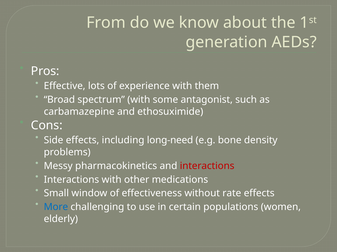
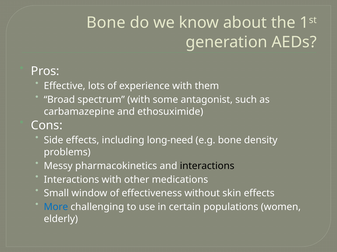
From: From -> Bone (106, 23)
interactions colour: red -> black (207, 166)
rate: rate -> skin (232, 194)
